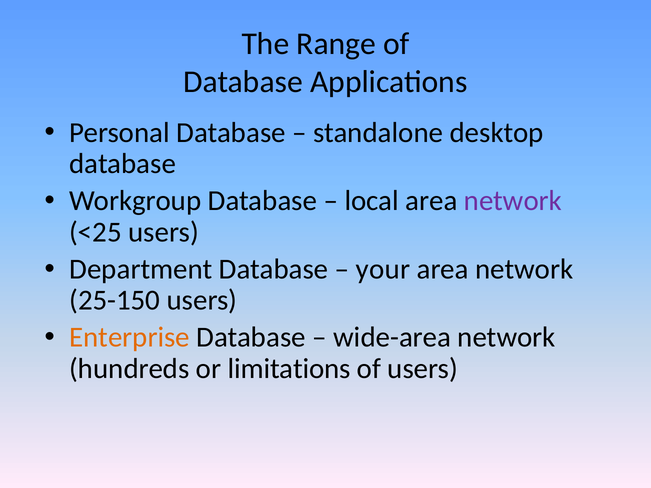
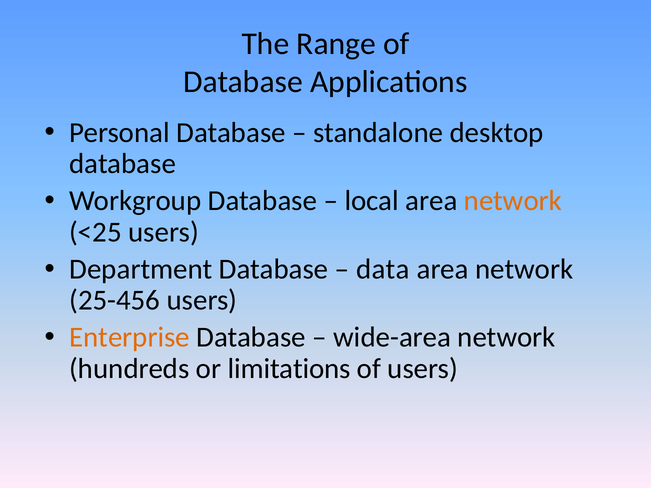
network colour: purple -> orange (513, 201)
your: your -> data (383, 269)
25-150: 25-150 -> 25-456 (115, 300)
